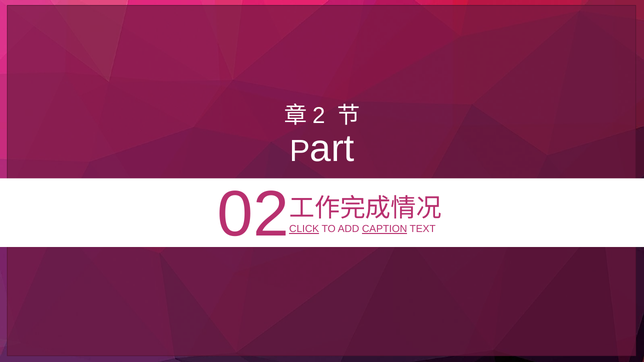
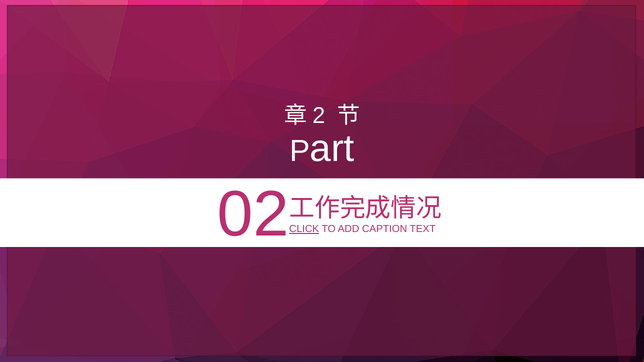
CAPTION underline: present -> none (385, 229)
